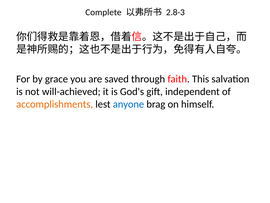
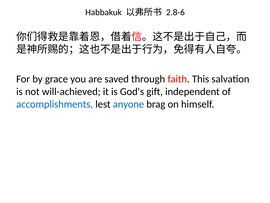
Complete: Complete -> Habbakuk (104, 12)
2.8-3: 2.8-3 -> 2.8-6 (175, 12)
accomplishments colour: orange -> blue (55, 104)
